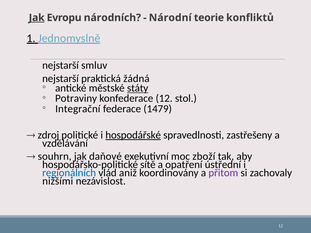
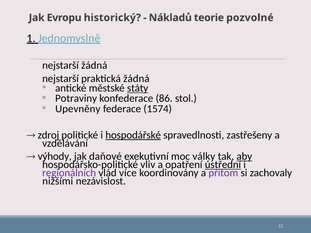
Jak underline: present -> none (37, 18)
národních: národních -> historický (112, 18)
Národní: Národní -> Nákladů (170, 18)
konfliktů: konfliktů -> pozvolné (250, 18)
nejstarší smluv: smluv -> žádná (94, 65)
konfederace 12: 12 -> 86 (164, 99)
Integrační: Integrační -> Upevněny (78, 109)
1479: 1479 -> 1574 (158, 109)
souhrn: souhrn -> výhody (55, 157)
zboží: zboží -> války (204, 157)
aby underline: none -> present (244, 157)
sítě: sítě -> vliv (148, 165)
ústřední underline: none -> present (223, 165)
regionálních colour: blue -> purple (69, 173)
aniž: aniž -> více (128, 173)
